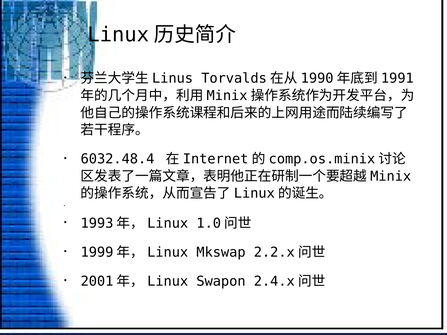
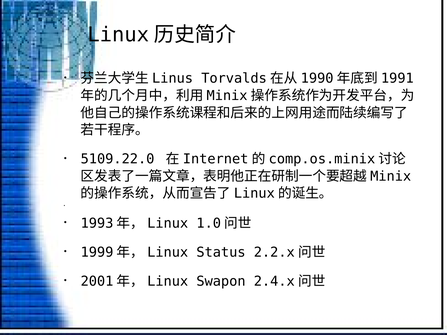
6032.48.4: 6032.48.4 -> 5109.22.0 (118, 159)
Mkswap: Mkswap -> Status (221, 252)
